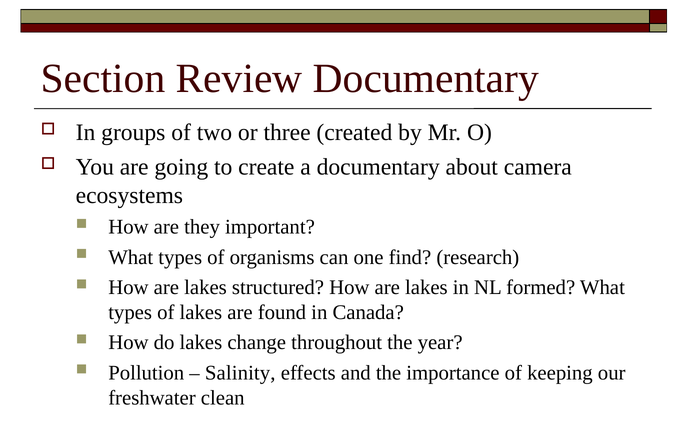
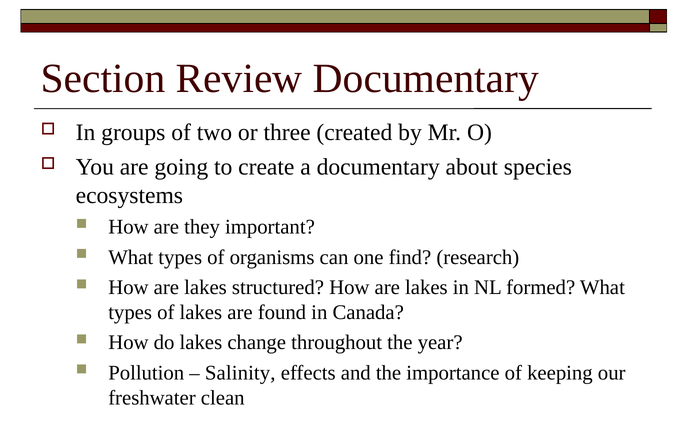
camera: camera -> species (538, 167)
